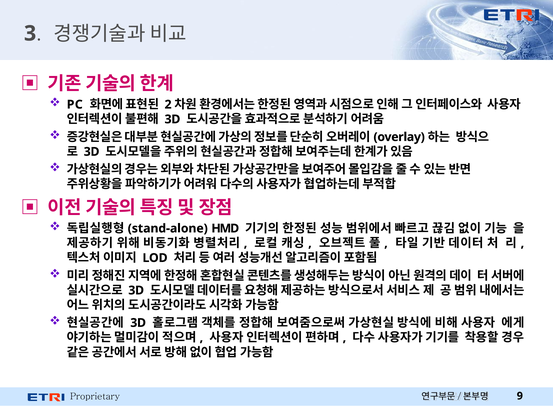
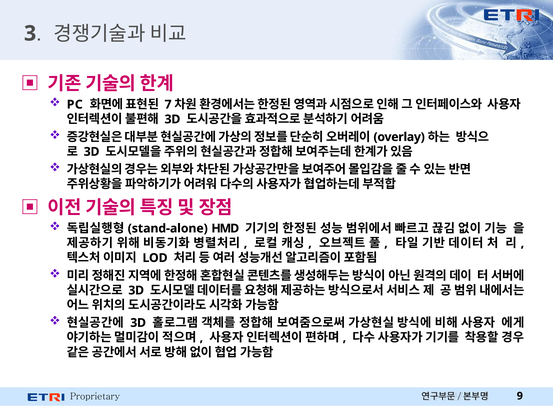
2: 2 -> 7 (168, 104)
